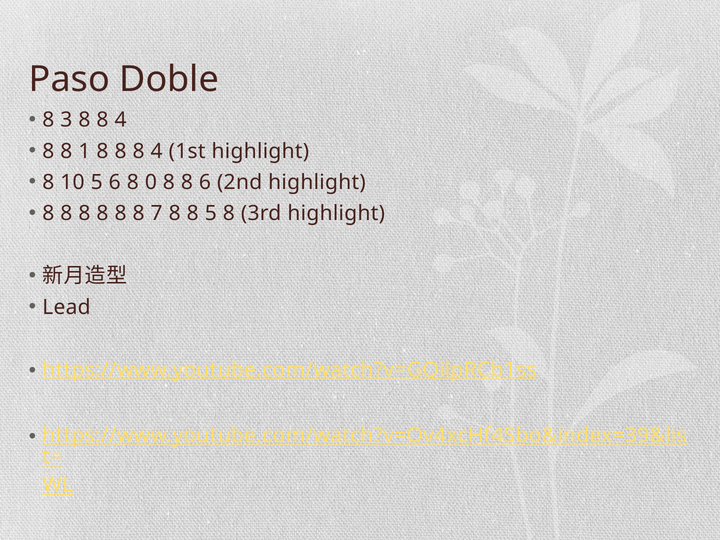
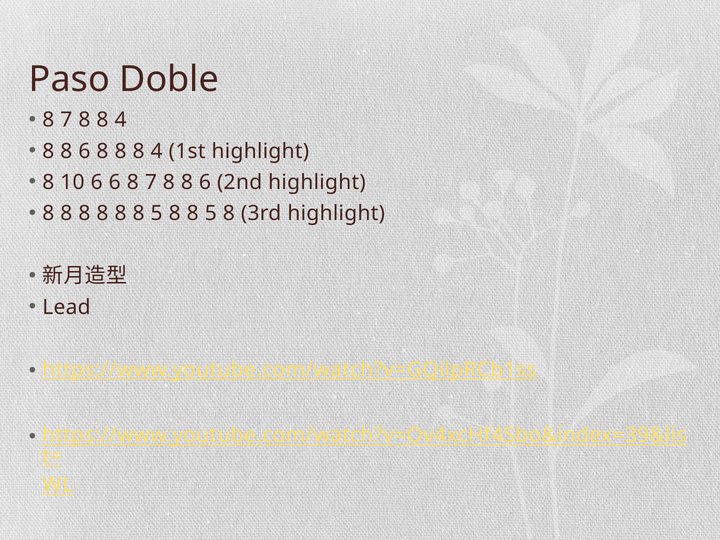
3: 3 -> 7 (66, 120)
1: 1 -> 6 (84, 151)
10 5: 5 -> 6 (97, 182)
6 8 0: 0 -> 7 (151, 182)
8 8 8 7: 7 -> 5 (157, 214)
